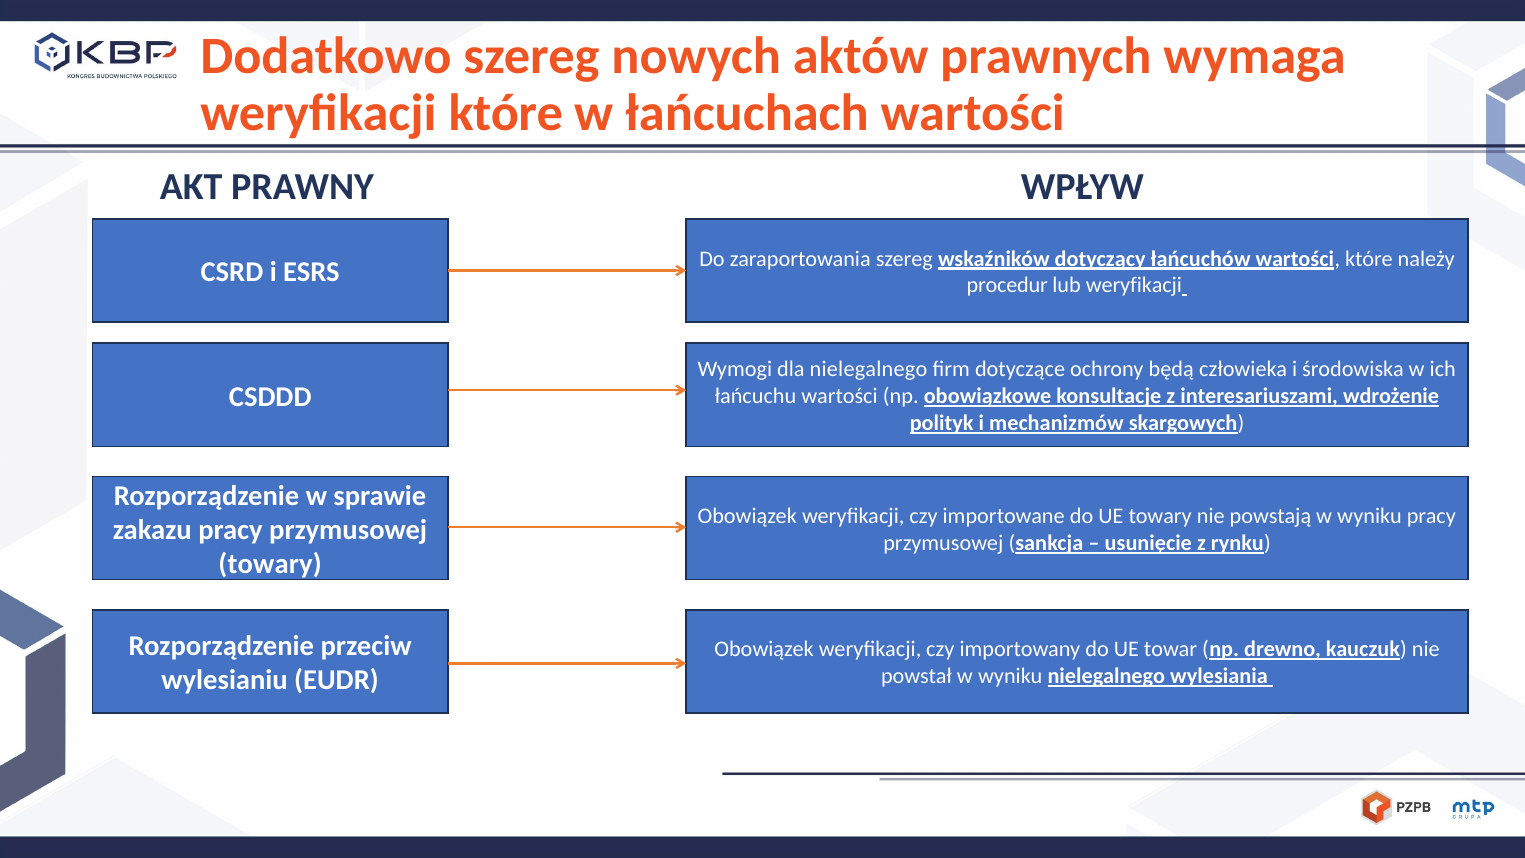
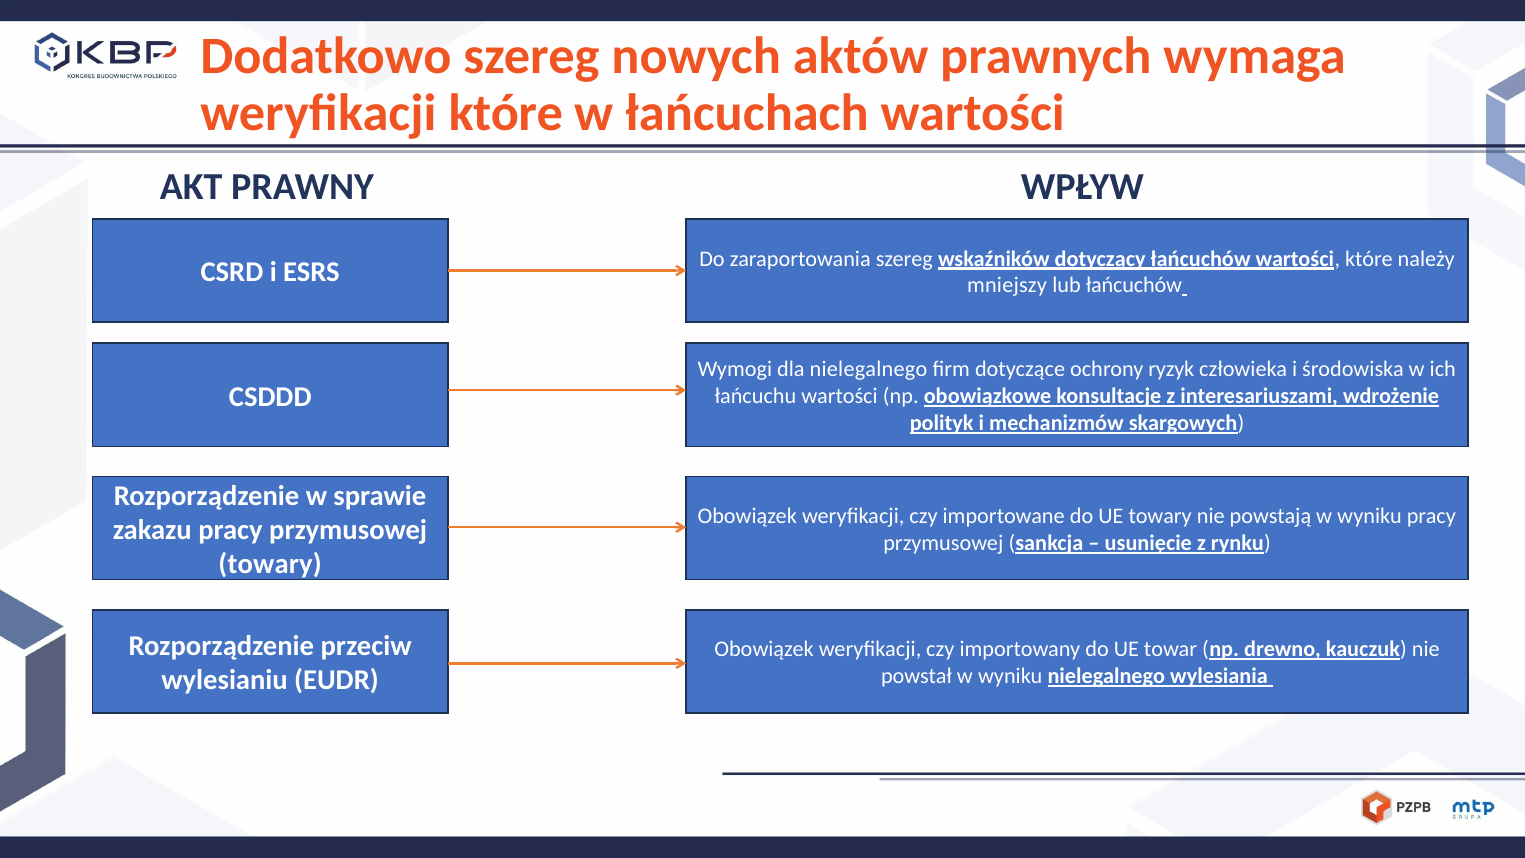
procedur: procedur -> mniejszy (1007, 285)
lub weryfikacji: weryfikacji -> łańcuchów (1134, 285)
będą: będą -> ryzyk (1171, 370)
